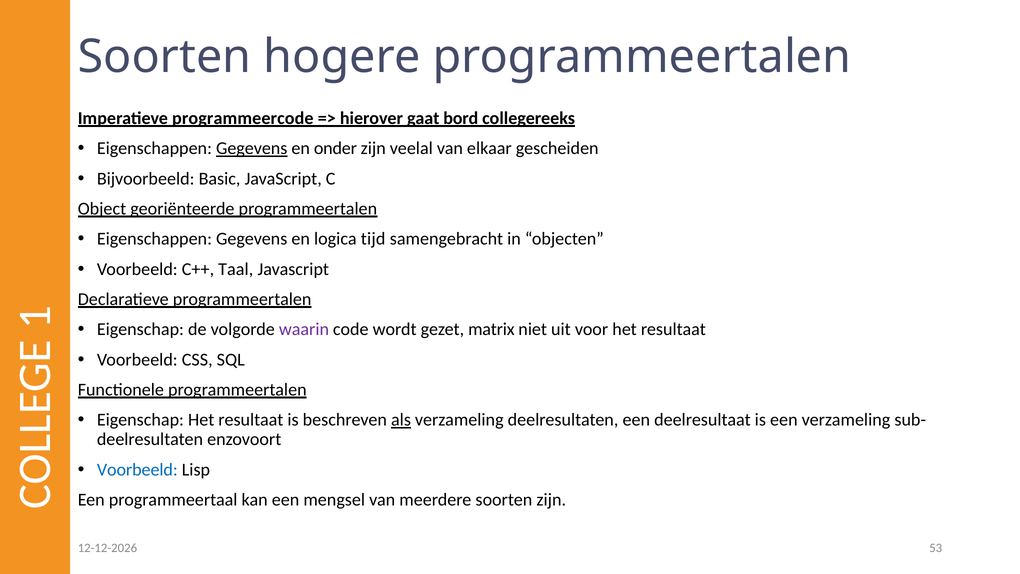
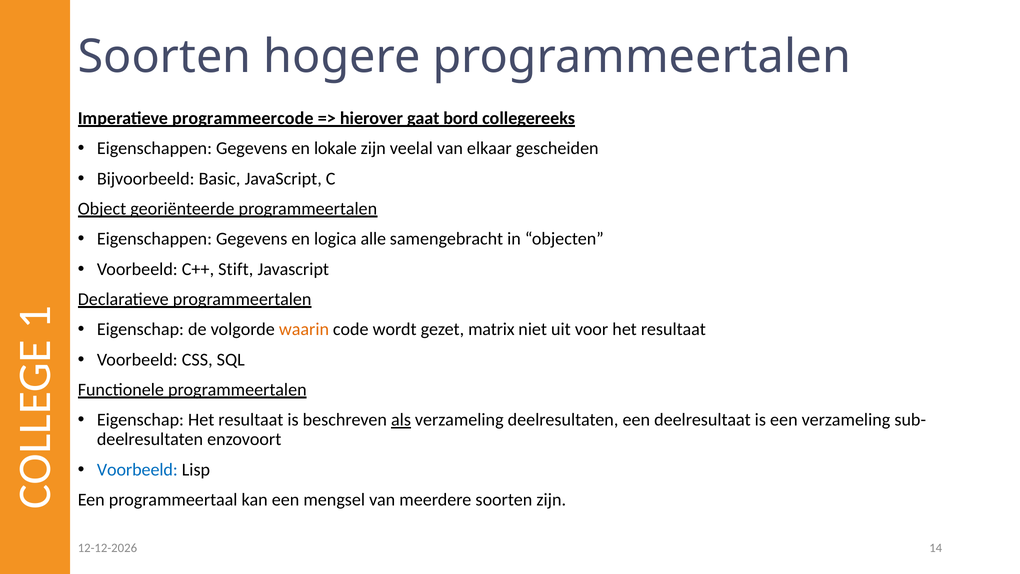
Gegevens underline: present -> none (252, 148)
onder: onder -> lokale (335, 148)
tijd: tijd -> alle (373, 239)
Taal: Taal -> Stift (236, 269)
waarin colour: purple -> orange (304, 329)
53: 53 -> 14 (936, 548)
